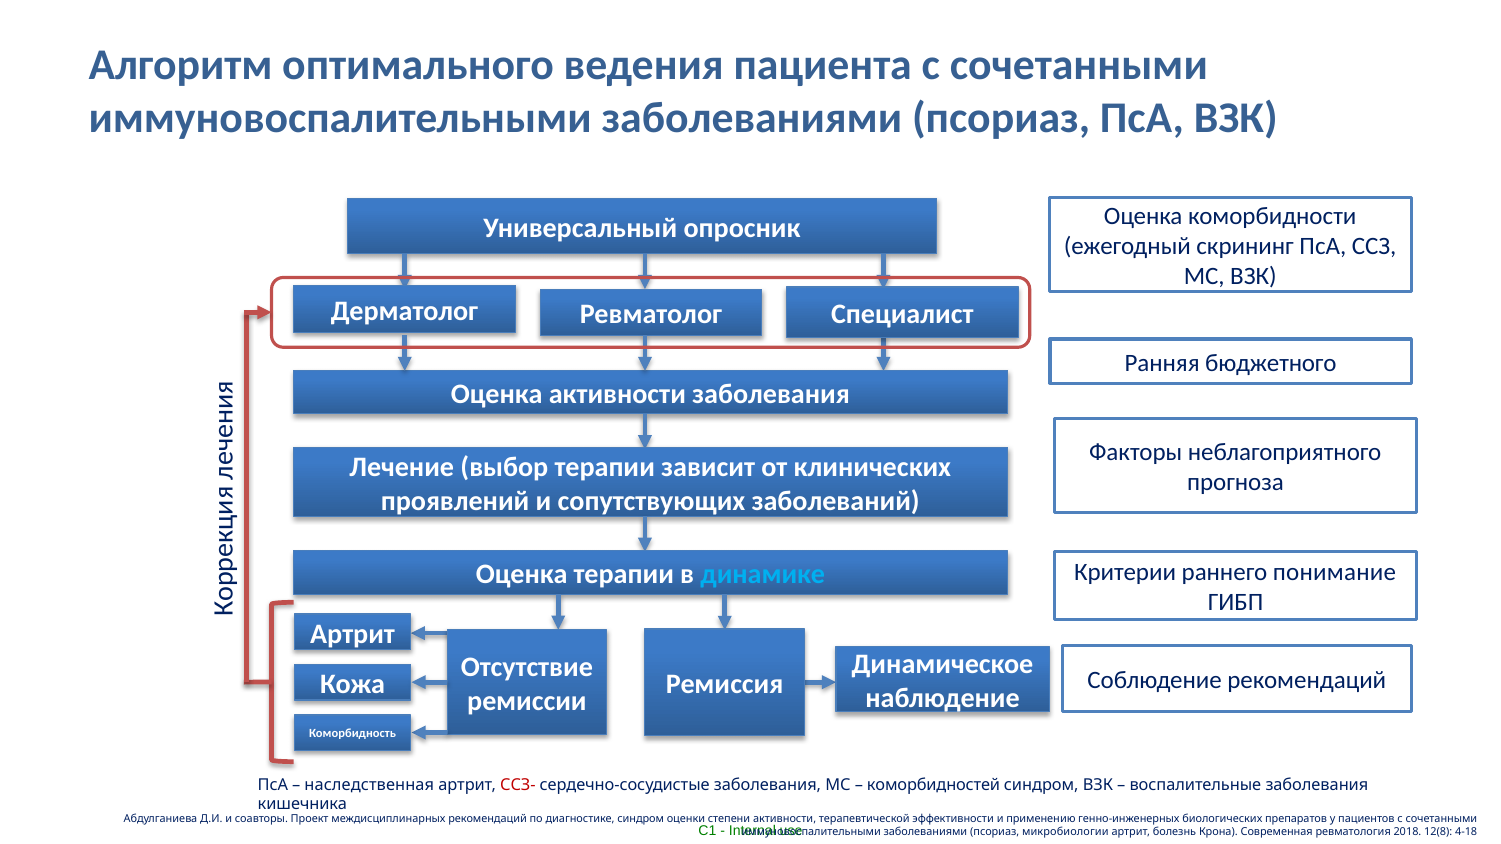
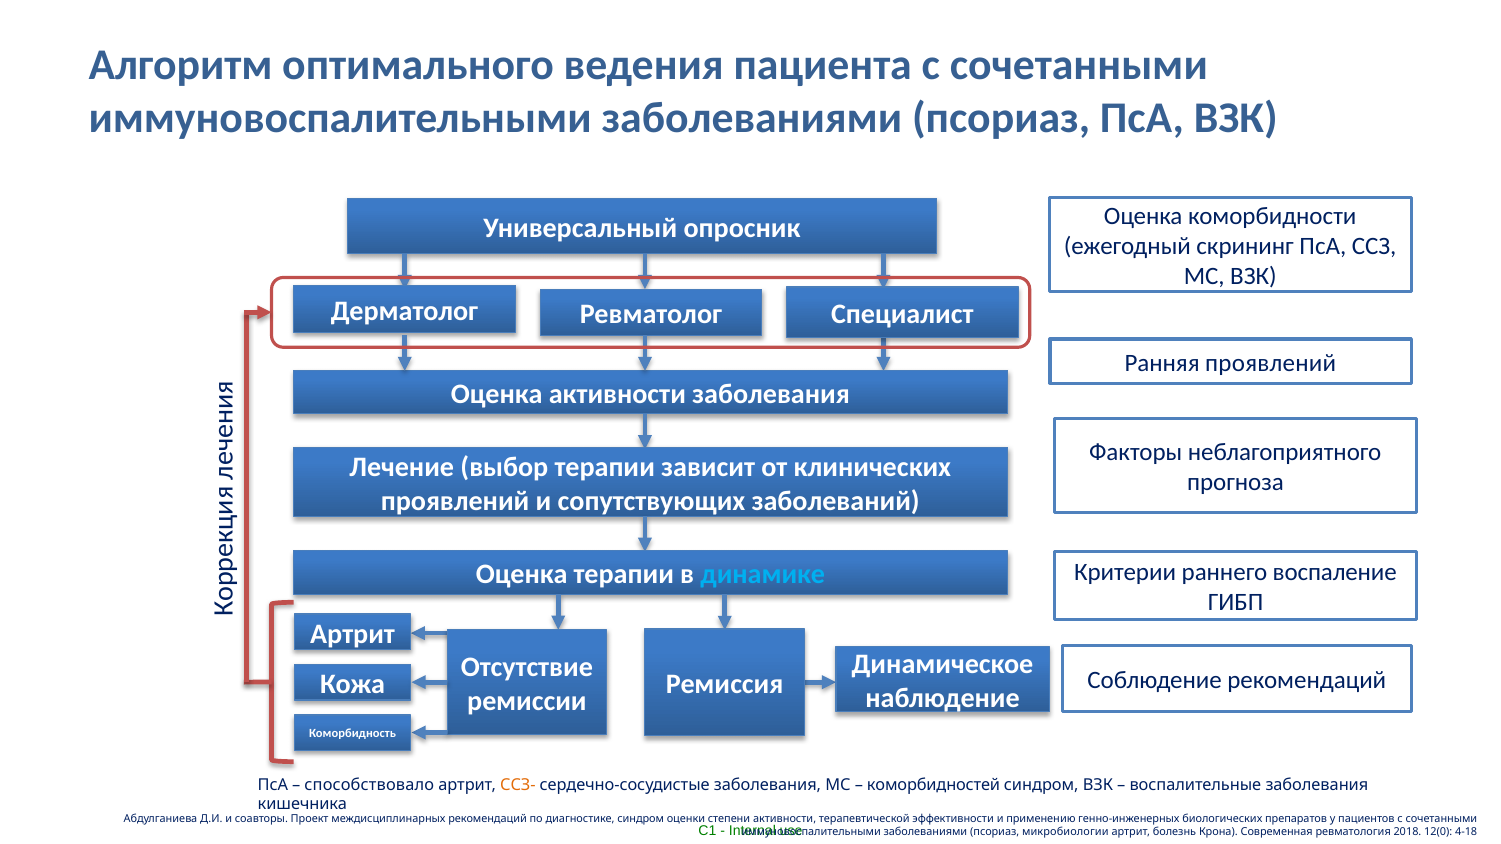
Ранняя бюджетного: бюджетного -> проявлений (1271, 363)
понимание: понимание -> воспаление (1335, 573)
наследственная: наследственная -> способствовало (369, 785)
ССЗ- colour: red -> orange (518, 785)
12(8: 12(8 -> 12(0 (1438, 832)
